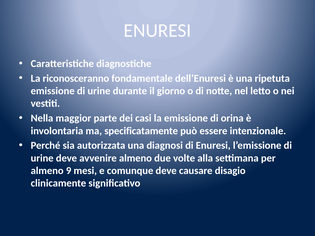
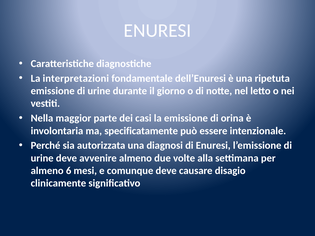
riconosceranno: riconosceranno -> interpretazioni (76, 78)
9: 9 -> 6 (69, 171)
